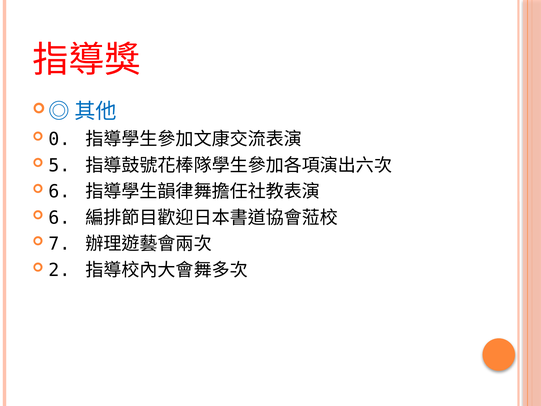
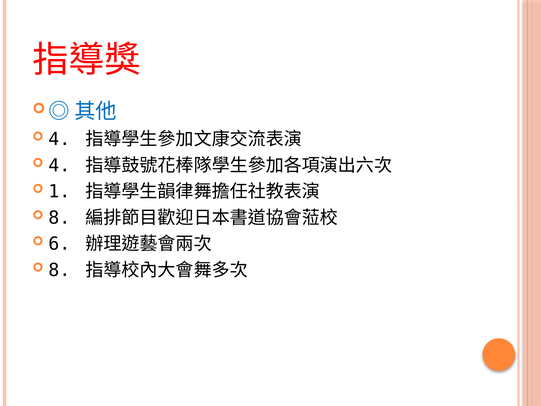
0: 0 -> 4 (59, 139)
5: 5 -> 4 (59, 165)
6: 6 -> 1 (59, 191)
6: 6 -> 8 (59, 218)
7: 7 -> 6 (59, 244)
2: 2 -> 8 (59, 270)
